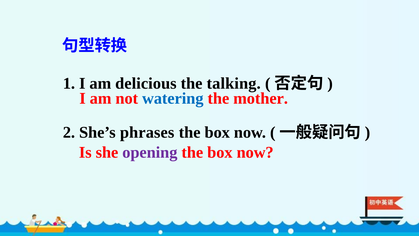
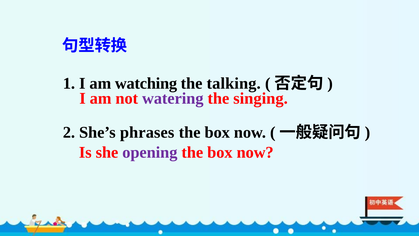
delicious: delicious -> watching (146, 83)
watering colour: blue -> purple (173, 98)
mother: mother -> singing (261, 98)
